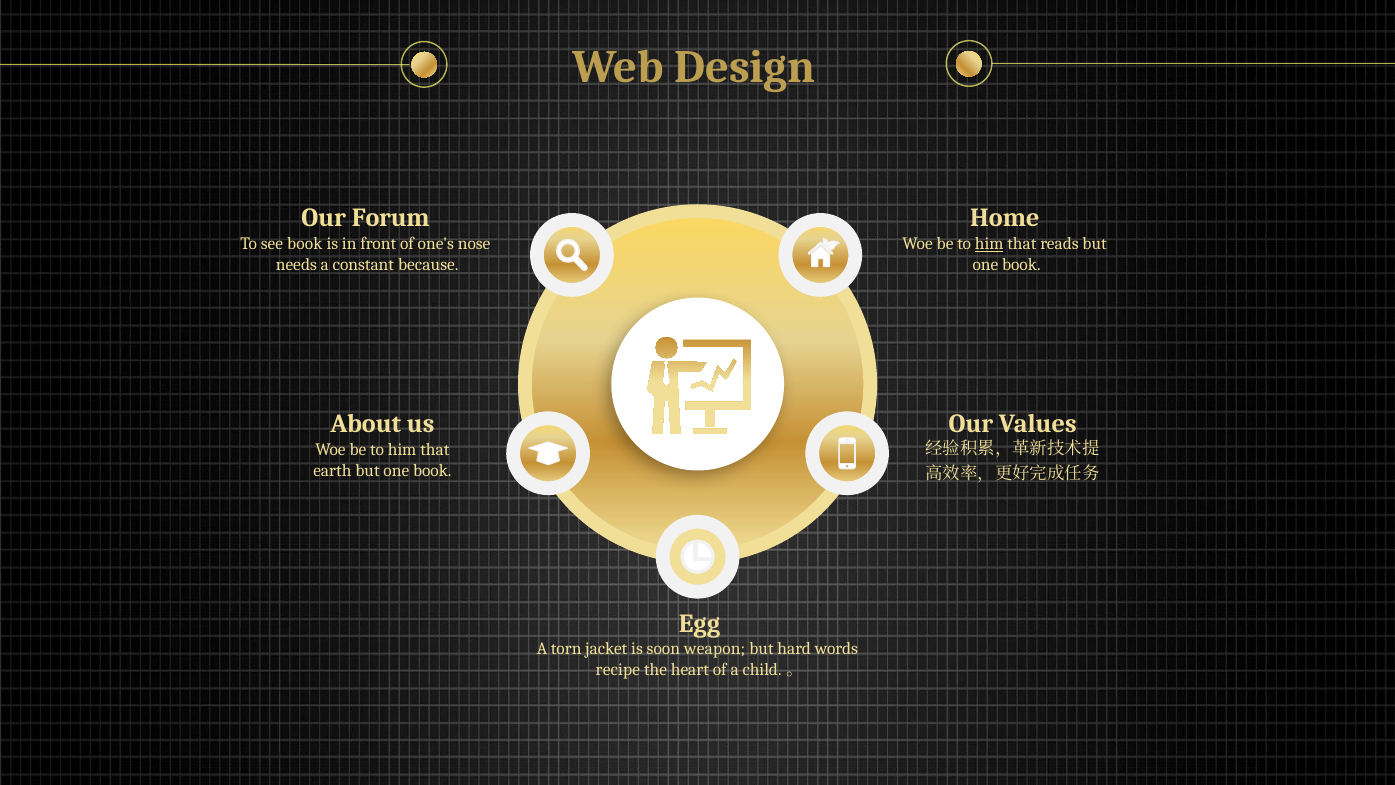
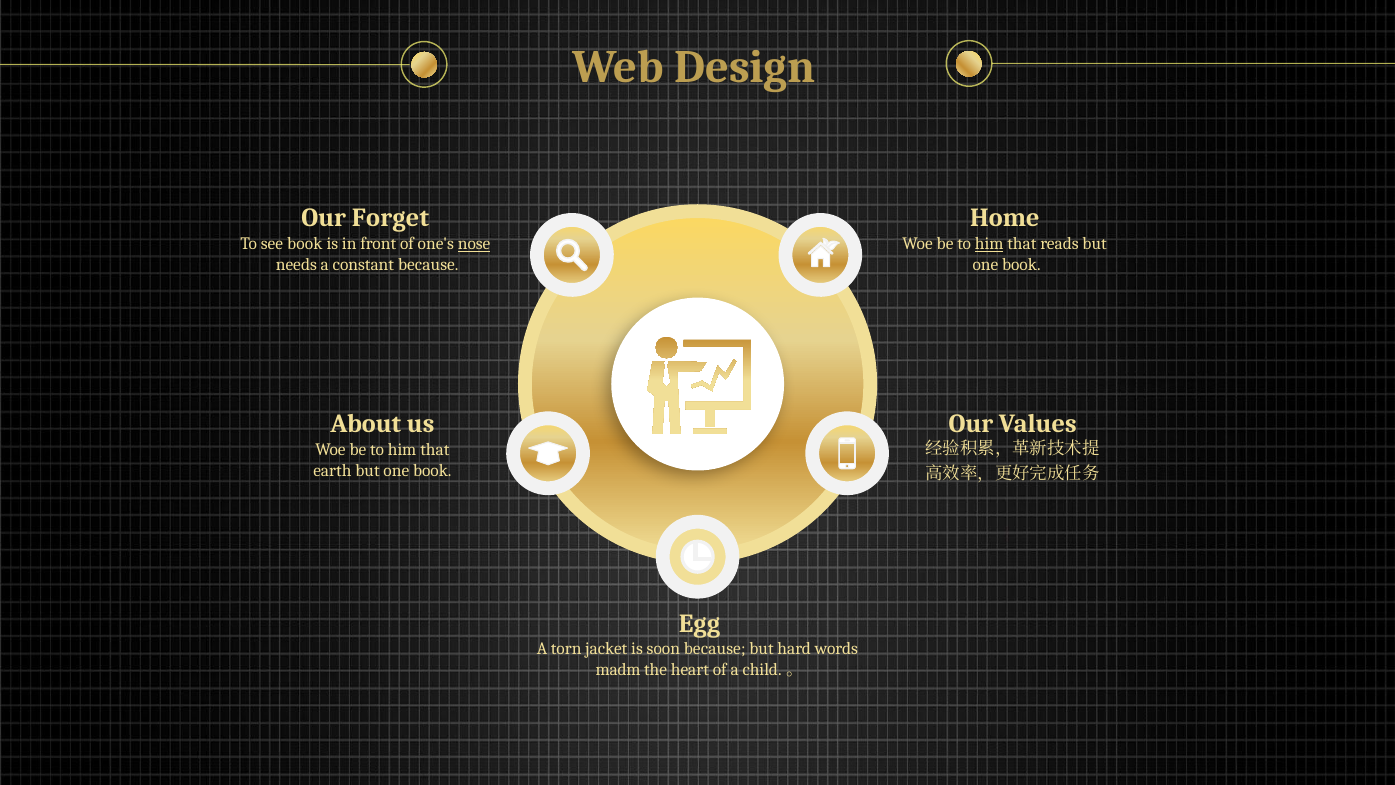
Forum: Forum -> Forget (391, 218)
nose underline: none -> present (474, 244)
soon weapon: weapon -> because (715, 649)
recipe: recipe -> madm (618, 670)
